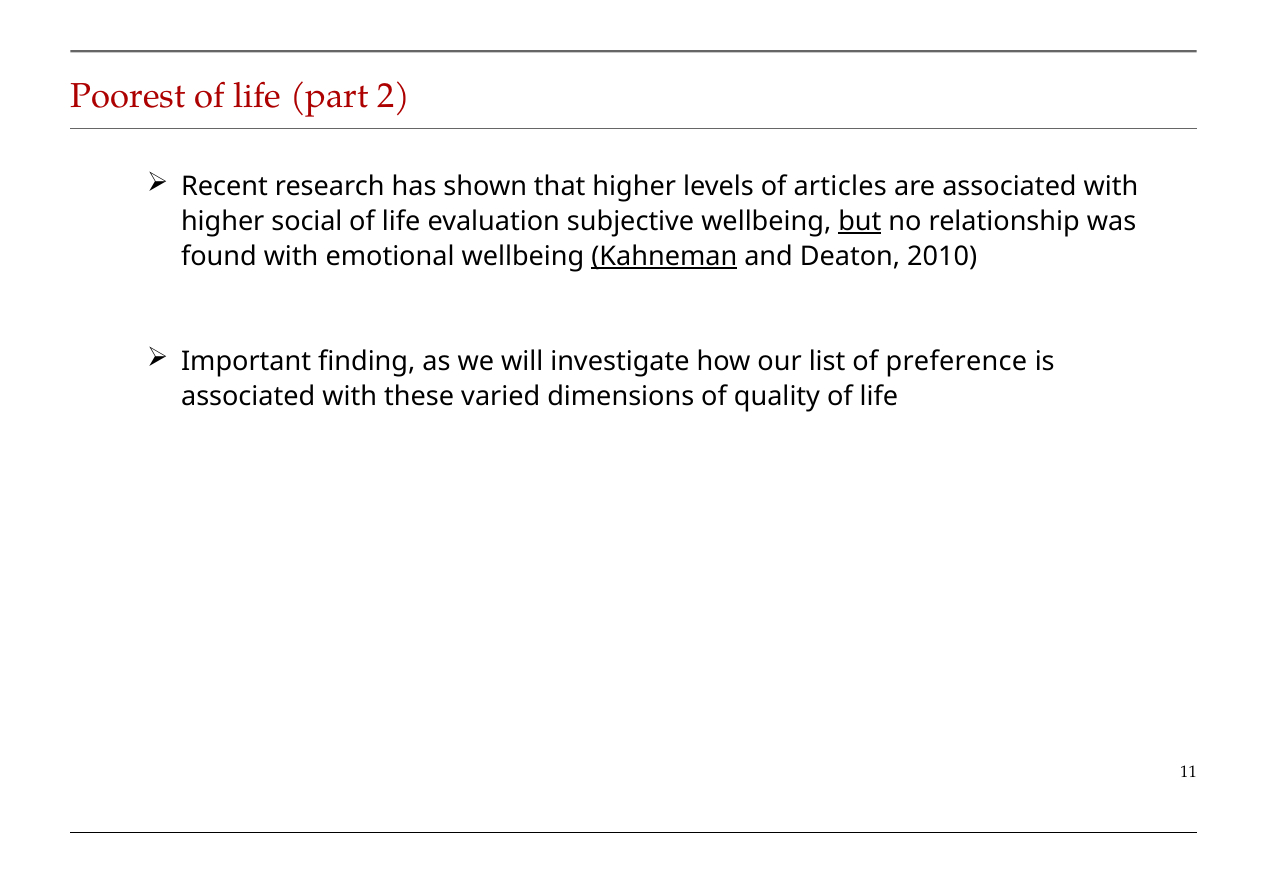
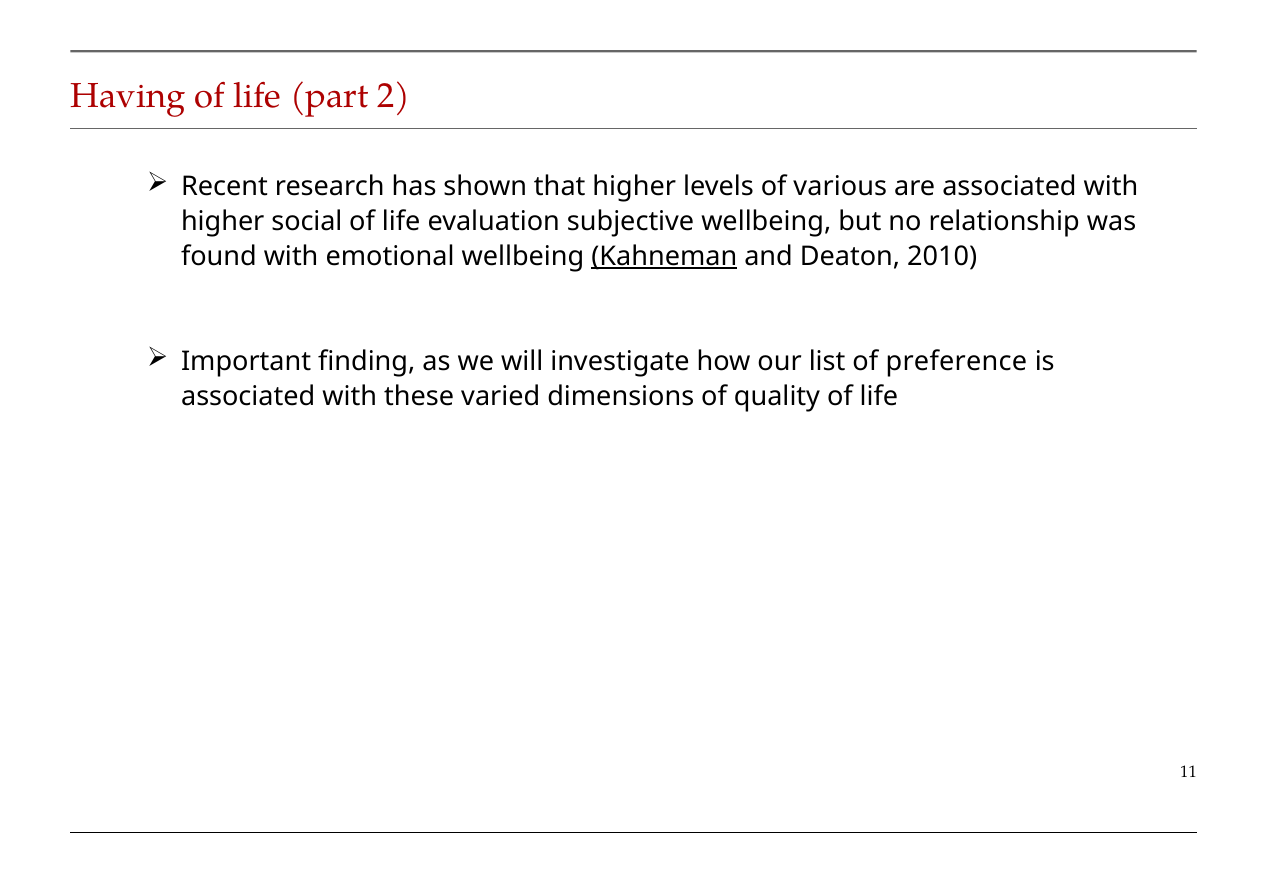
Poorest: Poorest -> Having (128, 96)
articles: articles -> various (840, 187)
but underline: present -> none (860, 222)
